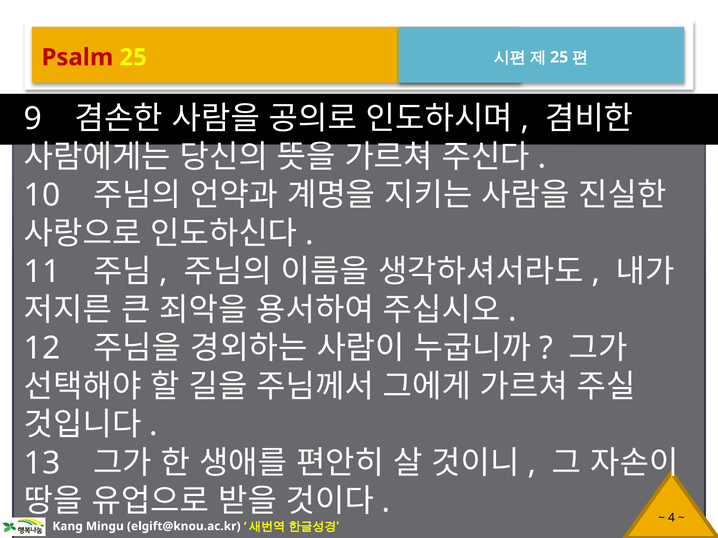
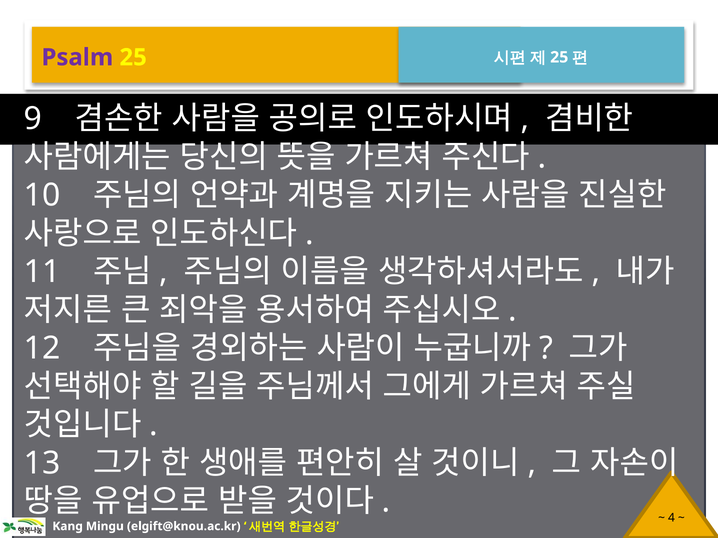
Psalm colour: red -> purple (77, 57)
